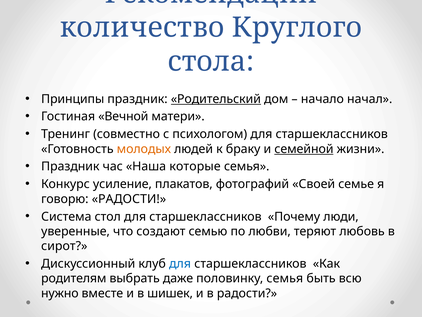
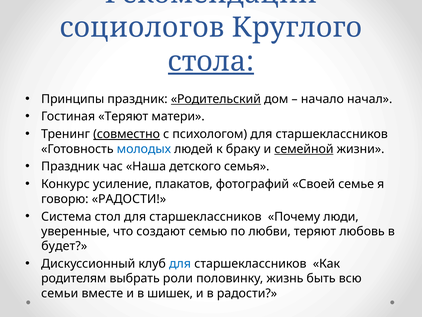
количество: количество -> социологов (142, 27)
стола underline: none -> present (211, 61)
Гостиная Вечной: Вечной -> Теряют (123, 116)
совместно underline: none -> present (127, 134)
молодых colour: orange -> blue (144, 149)
которые: которые -> детского (195, 166)
сирот: сирот -> будет (64, 246)
даже: даже -> роли (178, 278)
половинку семья: семья -> жизнь (285, 278)
нужно: нужно -> семьи (60, 293)
